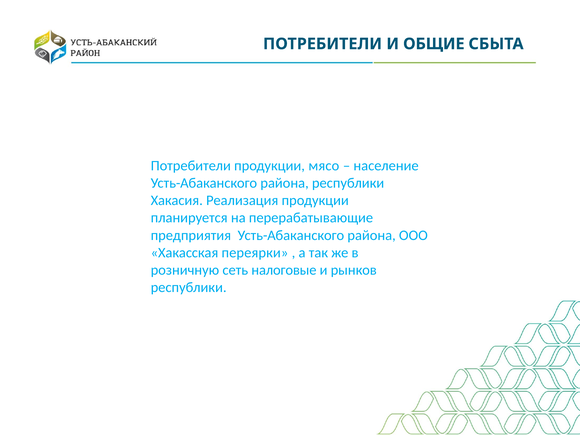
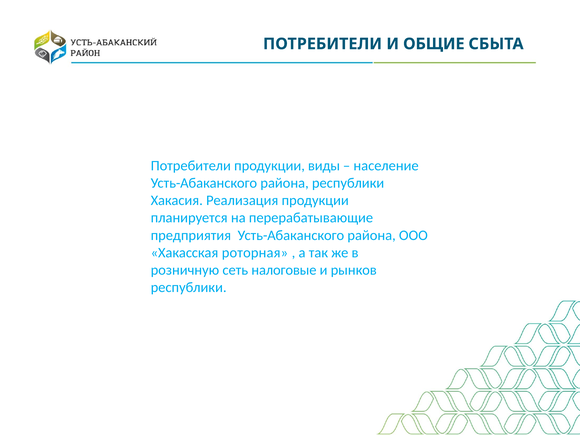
мясо: мясо -> виды (324, 166)
переярки: переярки -> роторная (255, 253)
